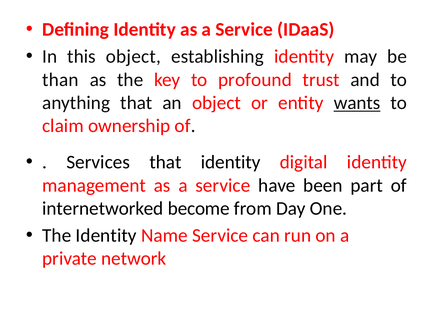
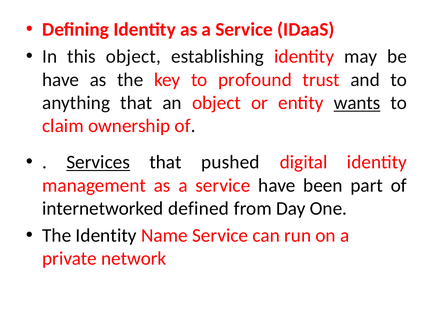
than: than -> have (61, 80)
Services underline: none -> present (98, 162)
that identity: identity -> pushed (230, 162)
become: become -> defined (199, 208)
